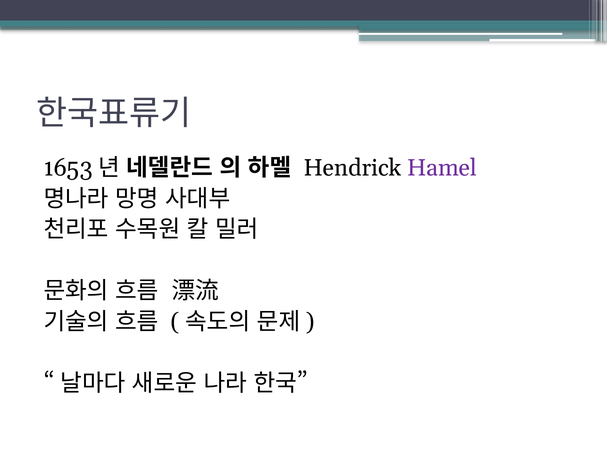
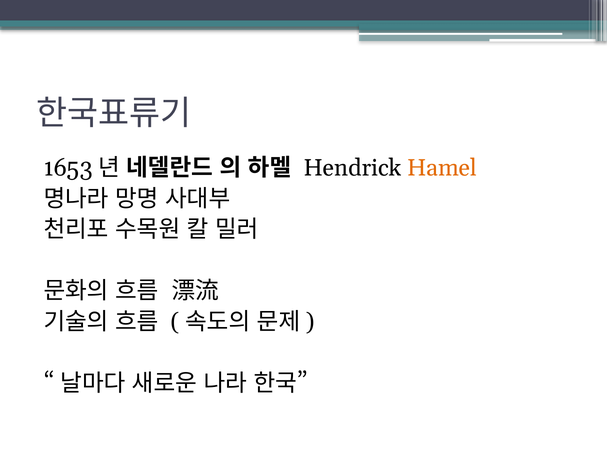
Hamel colour: purple -> orange (442, 168)
